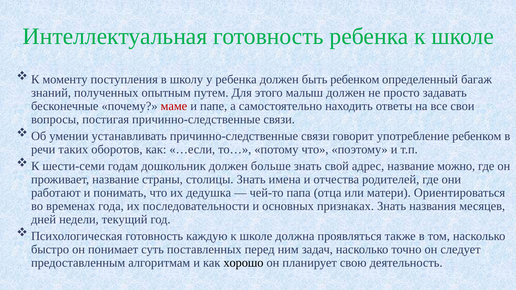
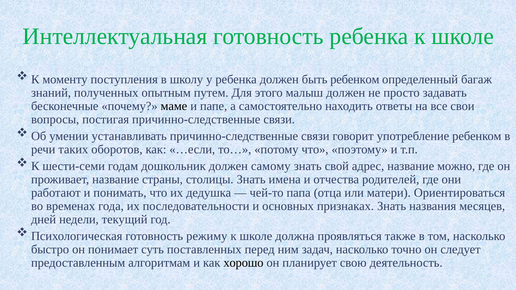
маме colour: red -> black (174, 106)
больше: больше -> самому (271, 166)
каждую: каждую -> режиму (207, 236)
